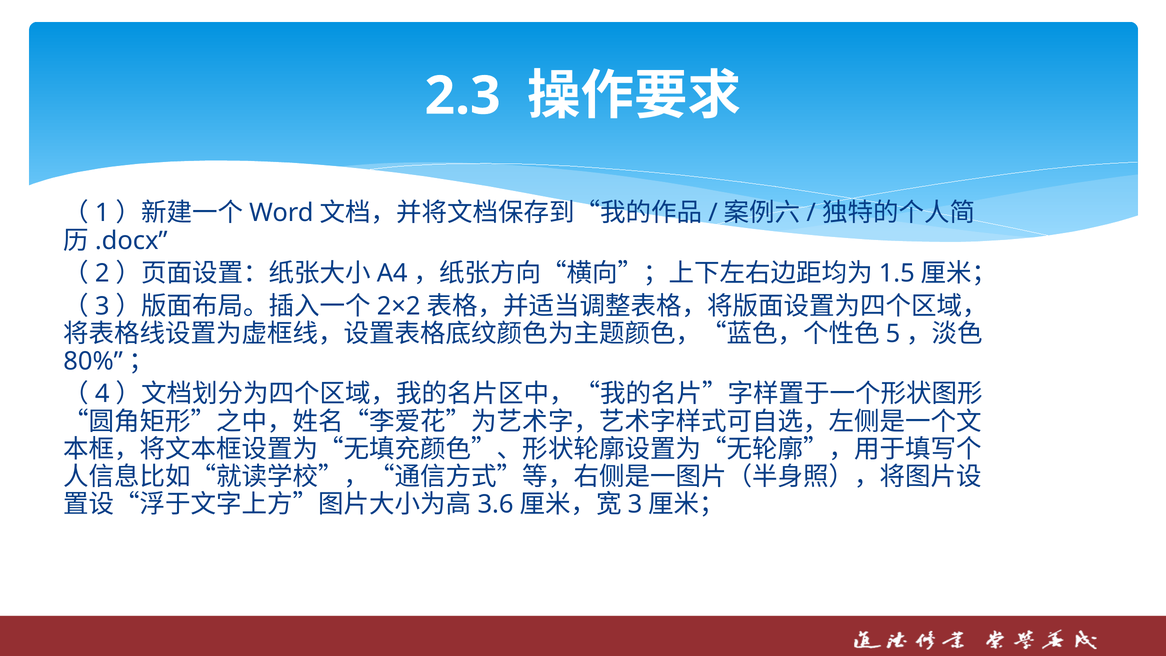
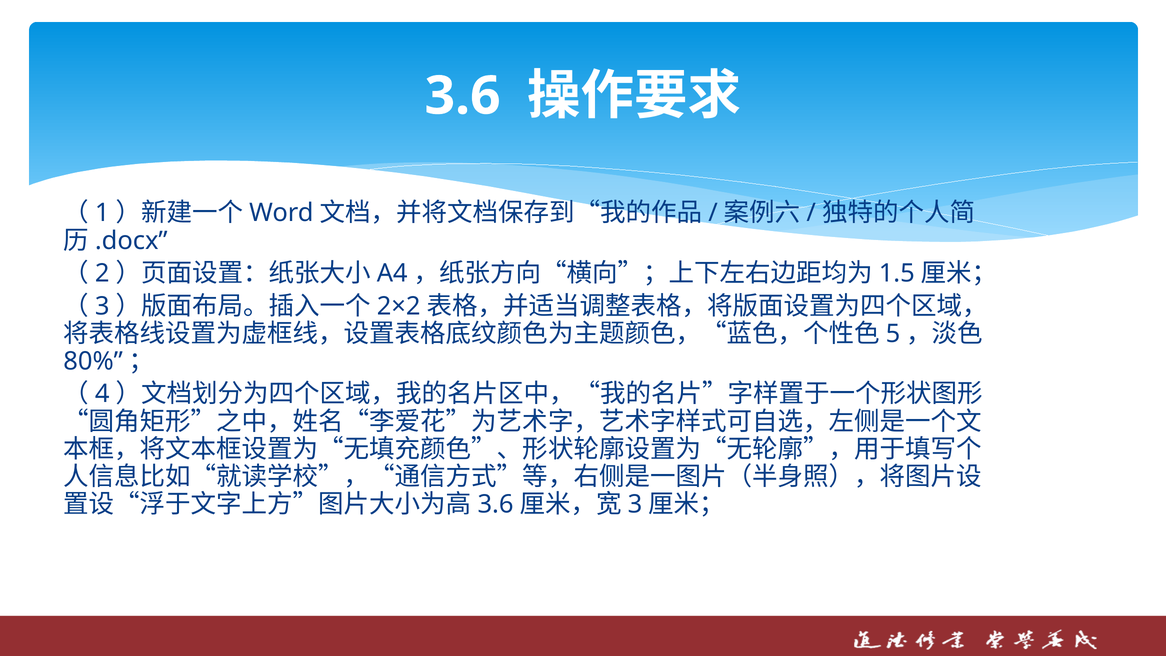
2.3: 2.3 -> 3.6 (463, 96)
